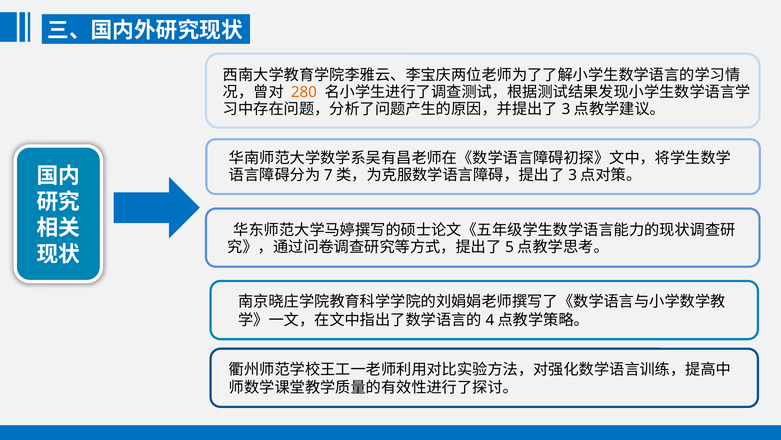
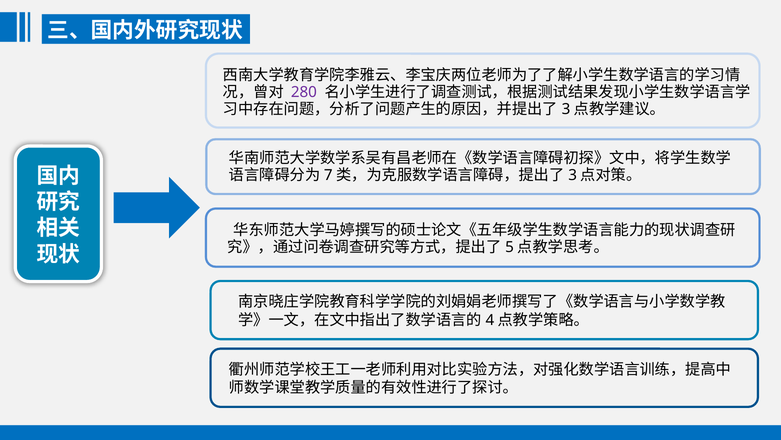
280 colour: orange -> purple (304, 92)
